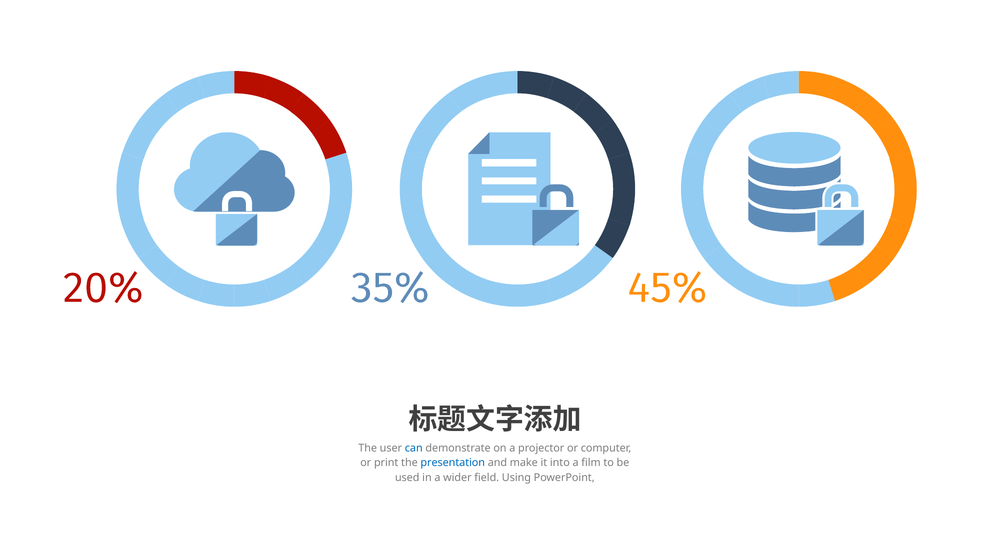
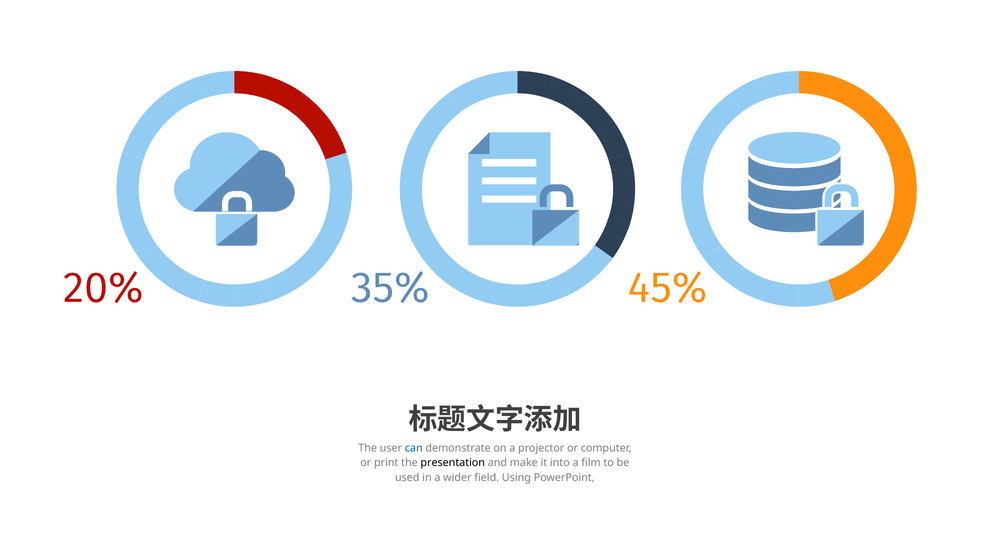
presentation colour: blue -> black (453, 463)
